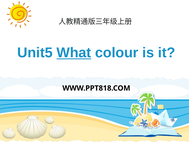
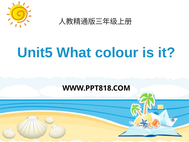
What underline: present -> none (74, 53)
